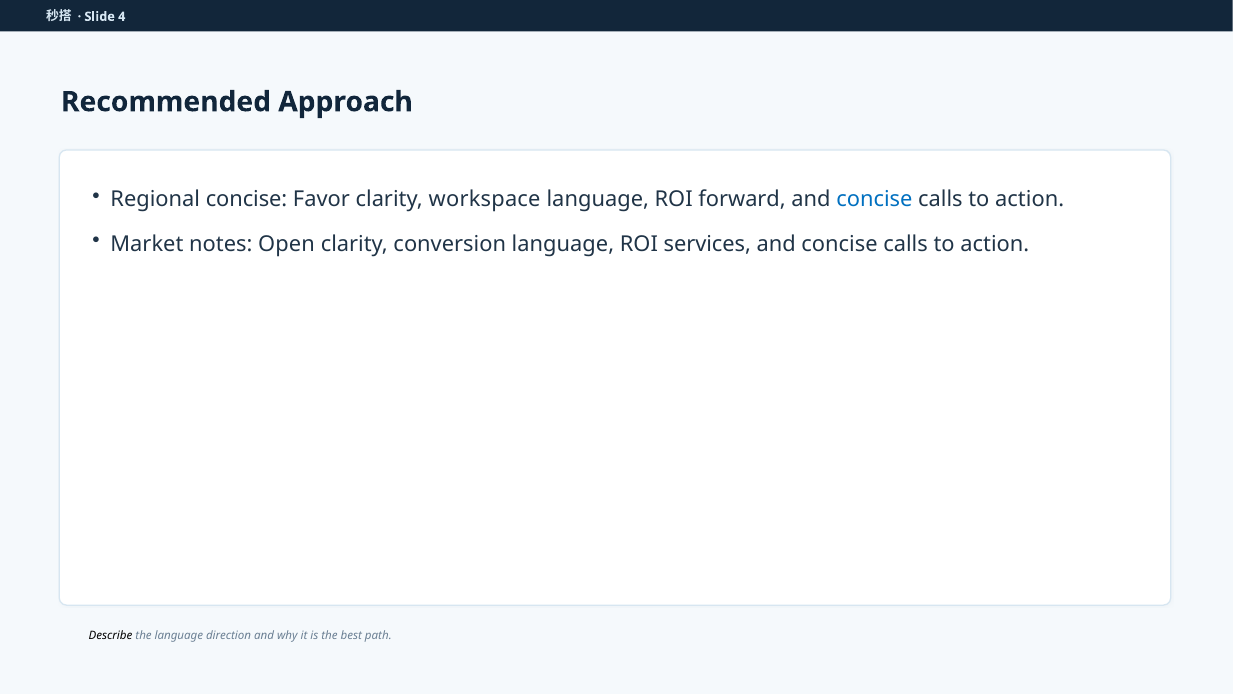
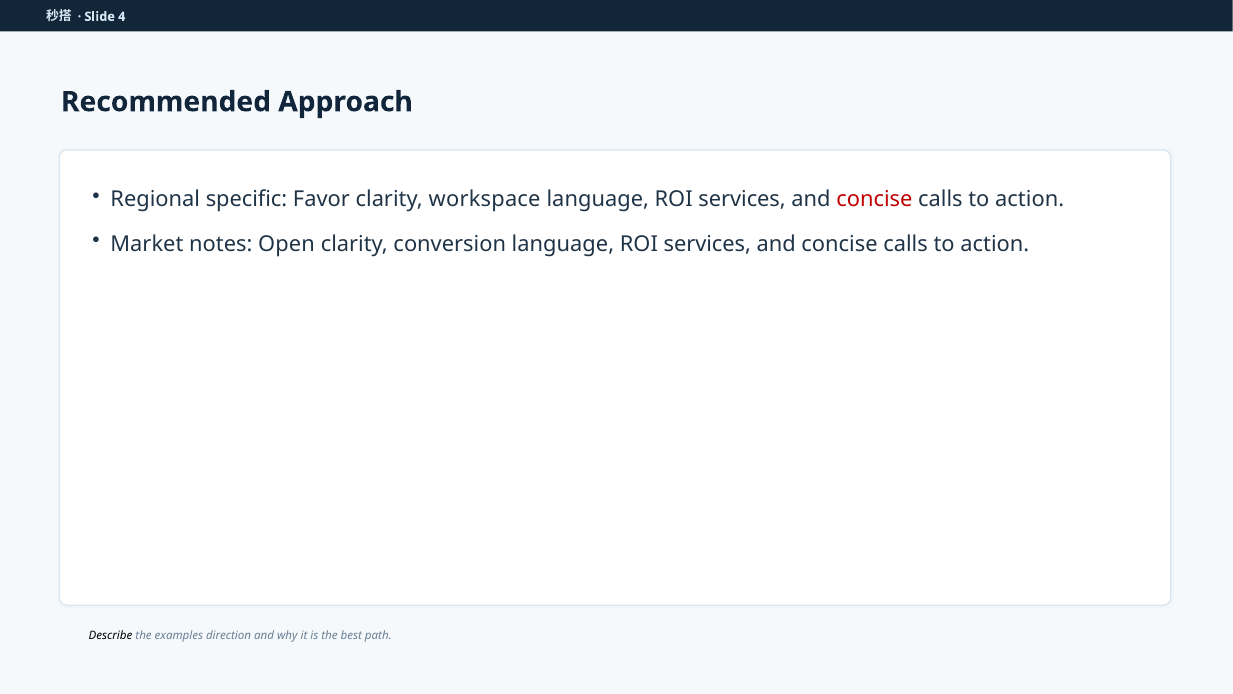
Regional concise: concise -> specific (247, 200)
forward: forward -> services (742, 200)
concise colour: blue -> red (874, 200)
the language: language -> examples (179, 635)
